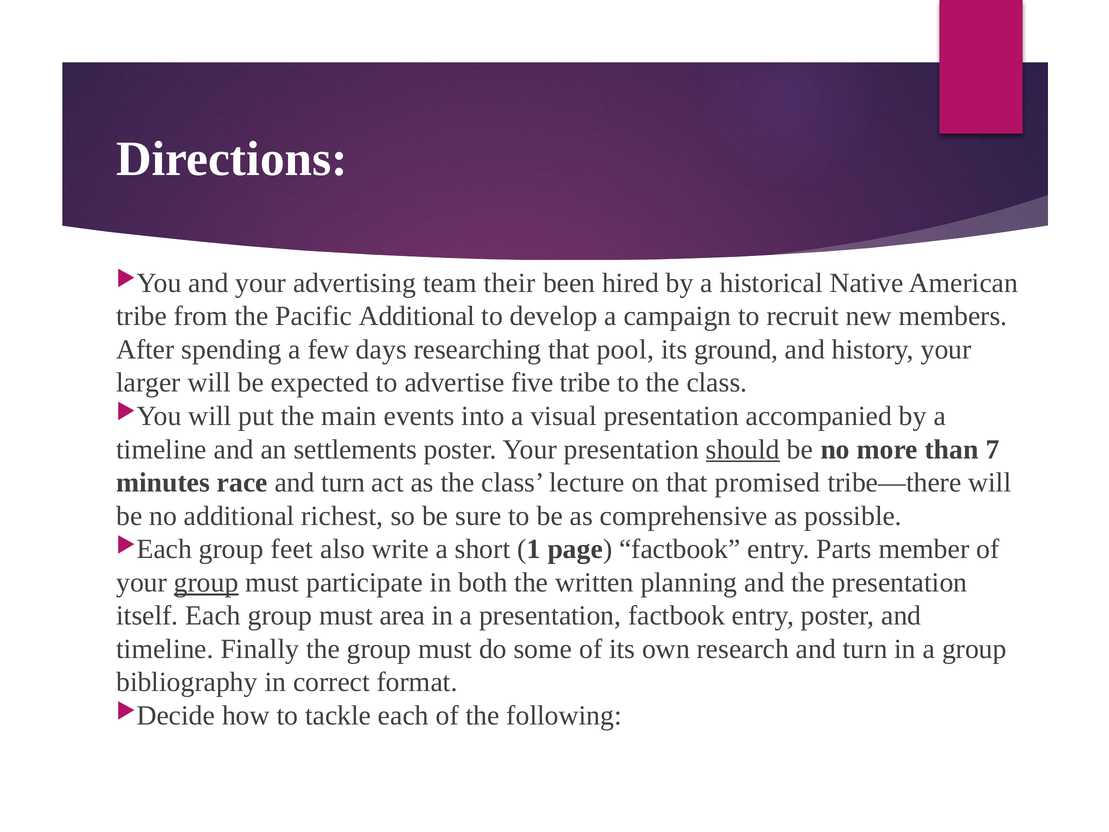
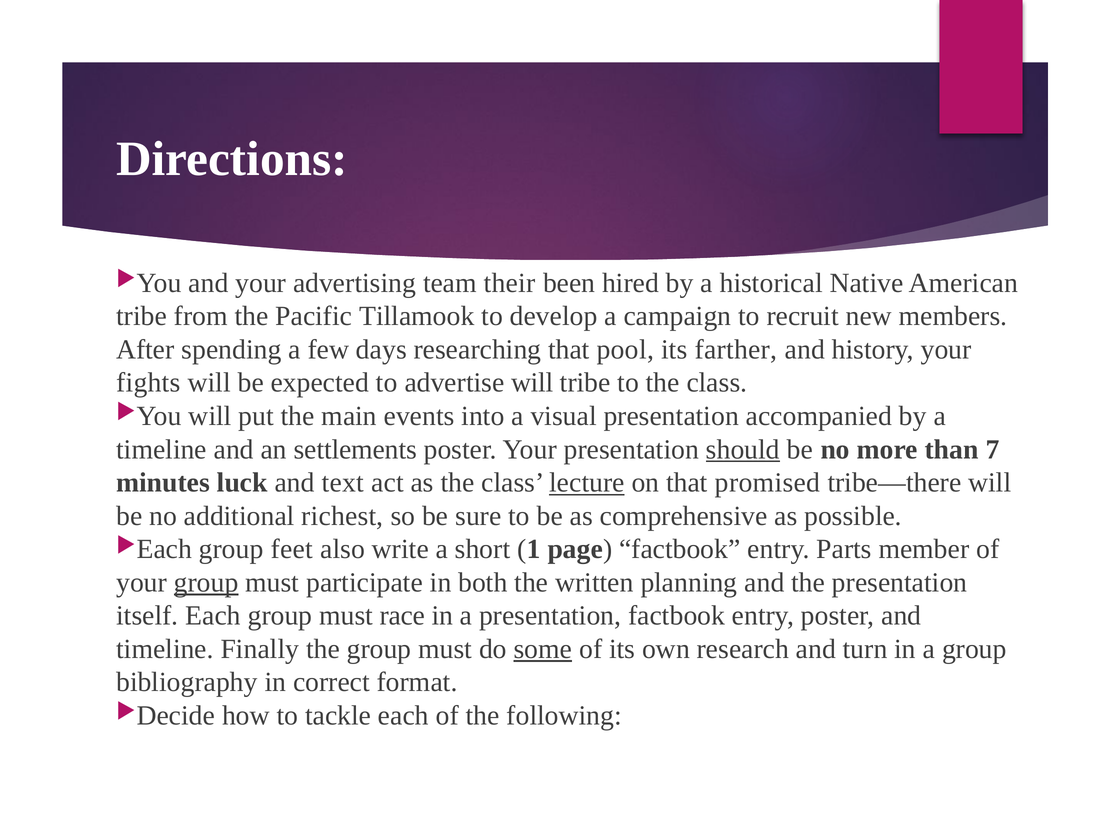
Pacific Additional: Additional -> Tillamook (417, 316)
ground: ground -> farther (736, 349)
larger: larger -> fights (148, 383)
advertise five: five -> will (532, 383)
race: race -> luck (242, 483)
turn: turn -> text (343, 483)
lecture underline: none -> present (587, 483)
area: area -> race (402, 616)
some underline: none -> present (543, 649)
